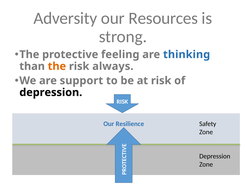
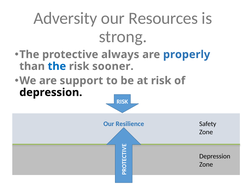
feeling: feeling -> always (120, 55)
thinking: thinking -> properly (187, 55)
the colour: orange -> blue (57, 66)
always: always -> sooner (113, 66)
